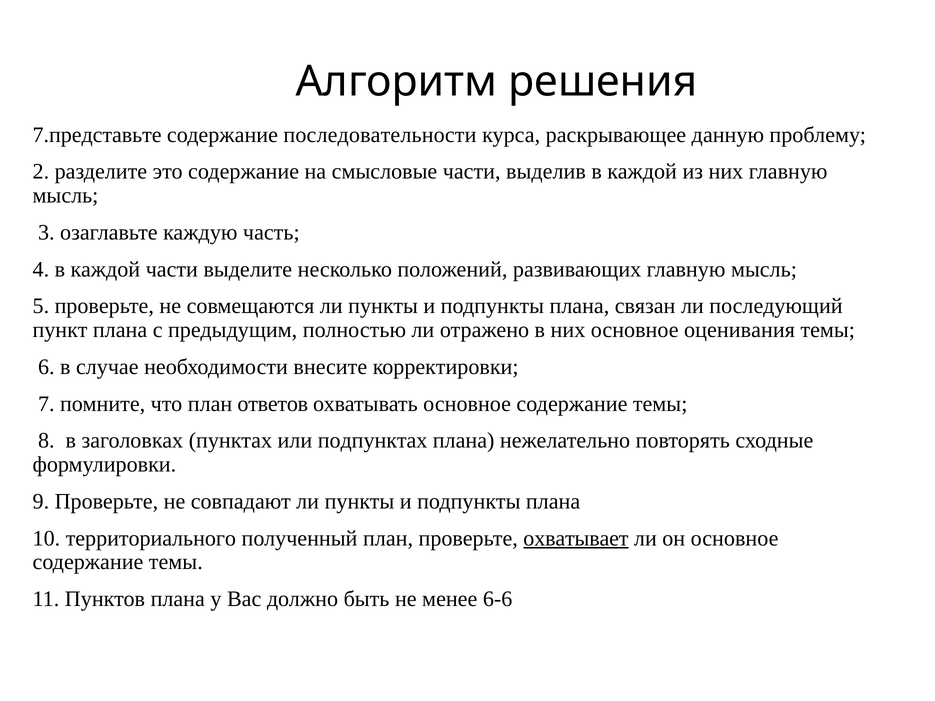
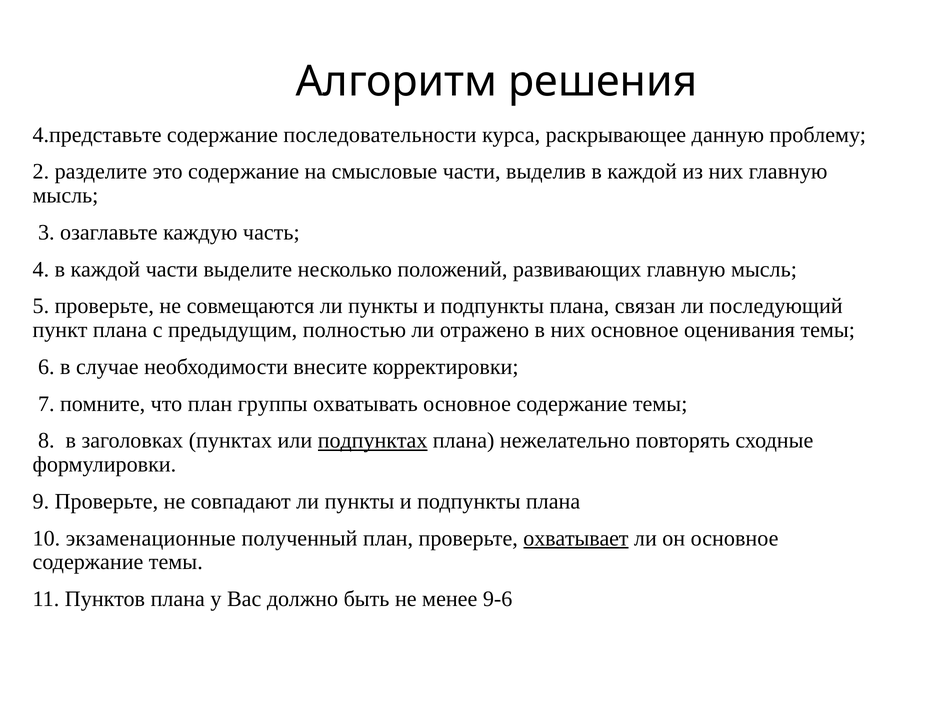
7.представьте: 7.представьте -> 4.представьте (97, 135)
ответов: ответов -> группы (273, 404)
подпунктах underline: none -> present (373, 441)
территориального: территориального -> экзаменационные (151, 539)
6-6: 6-6 -> 9-6 (498, 599)
